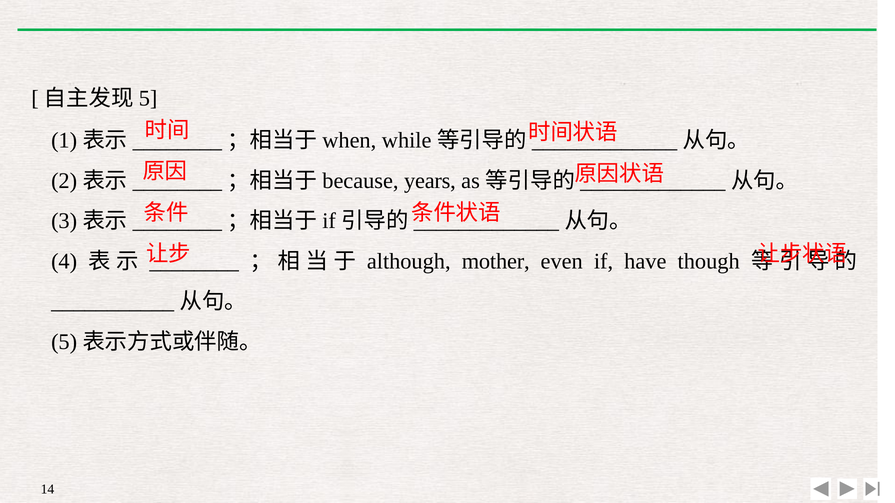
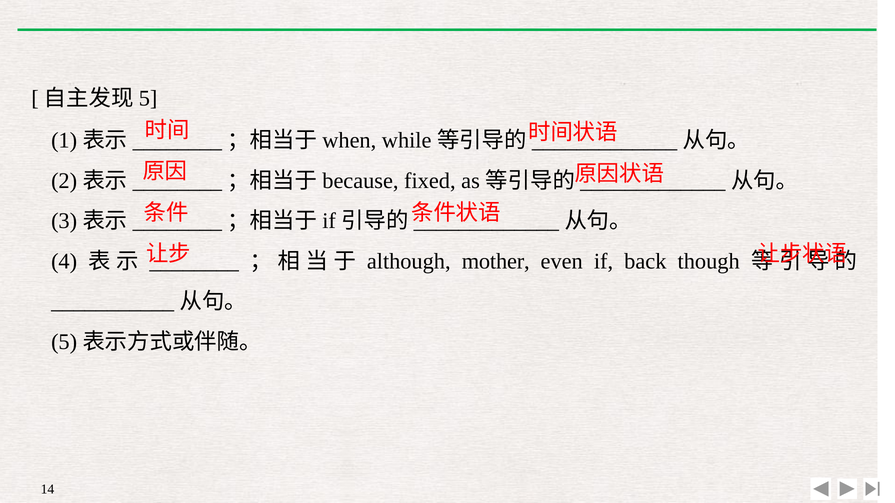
years: years -> fixed (430, 181)
have: have -> back (645, 262)
